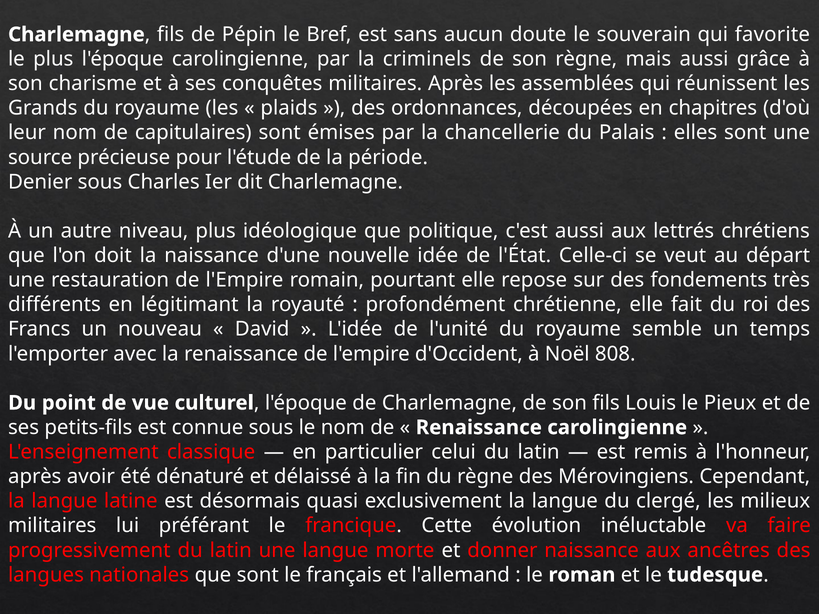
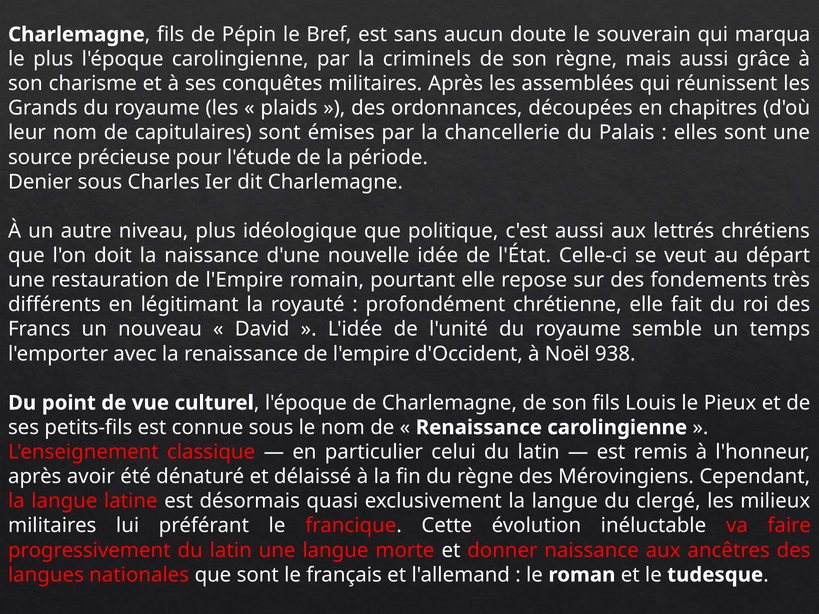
favorite: favorite -> marqua (773, 35)
808: 808 -> 938 (615, 354)
